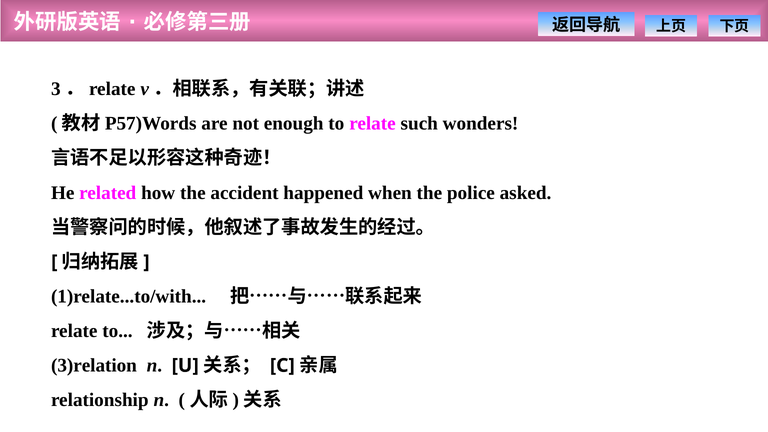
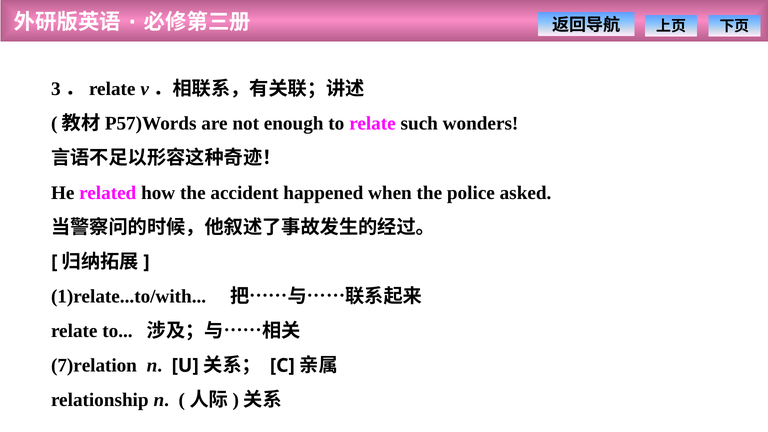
3)relation: 3)relation -> 7)relation (94, 366)
